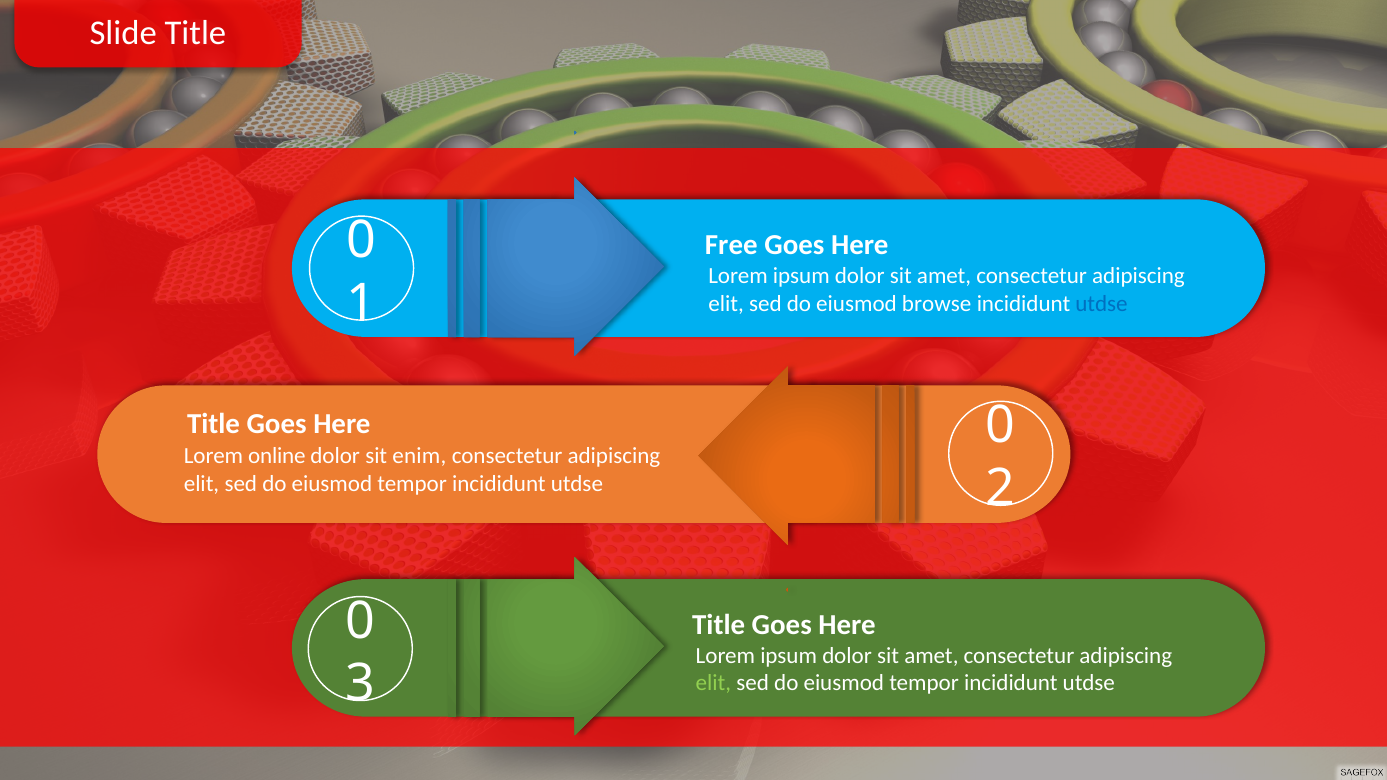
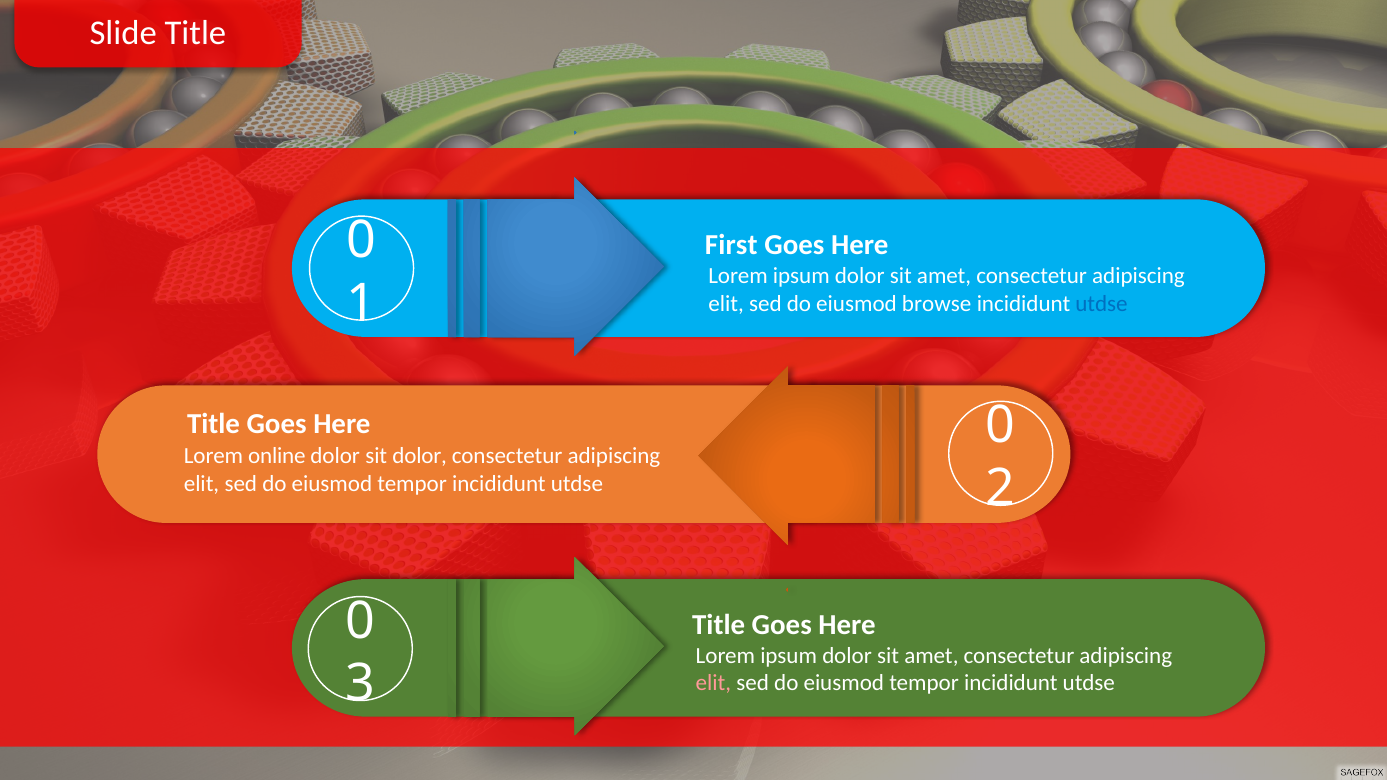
Free: Free -> First (731, 245)
sit enim: enim -> dolor (420, 456)
elit colour: light green -> pink (713, 683)
